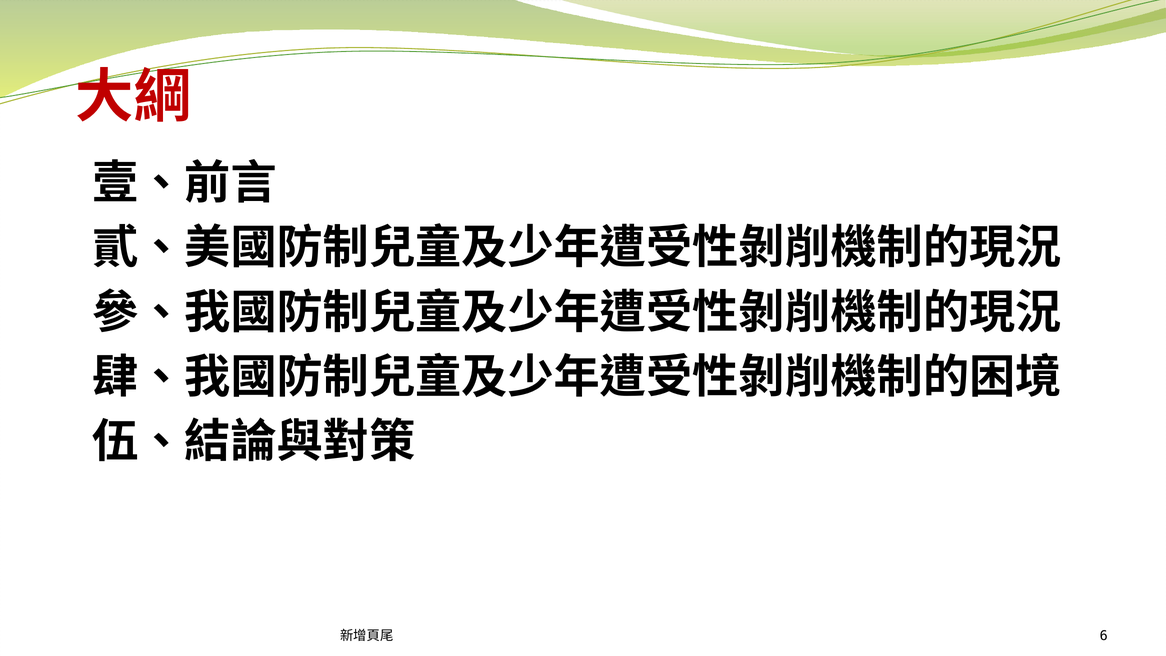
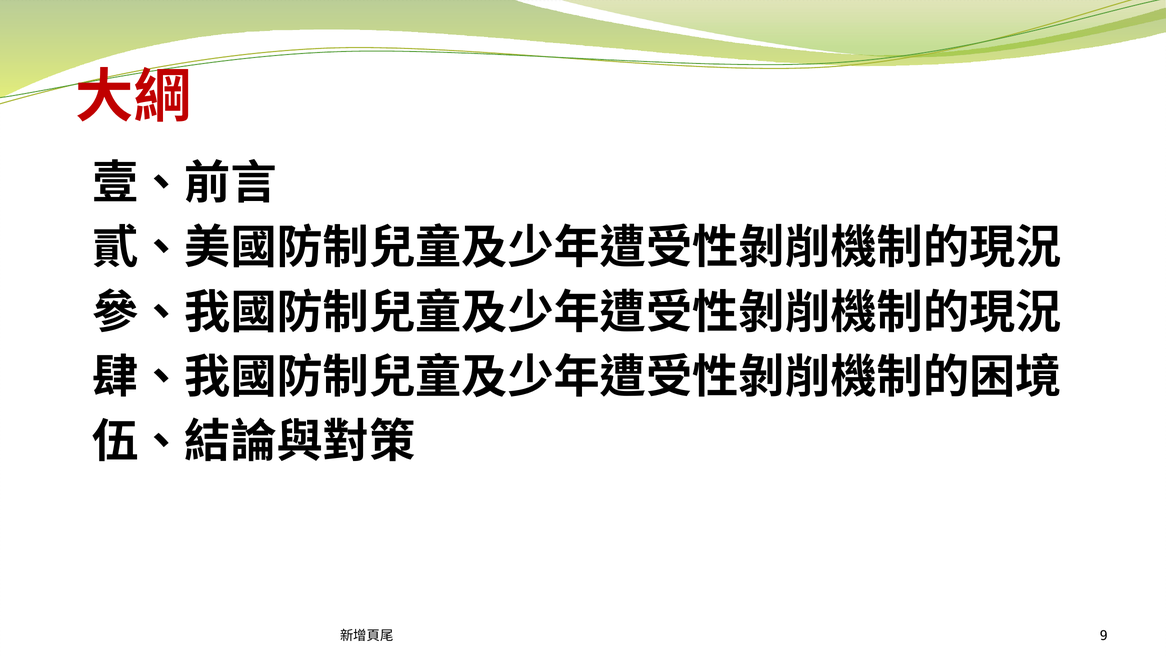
6: 6 -> 9 (1104, 636)
